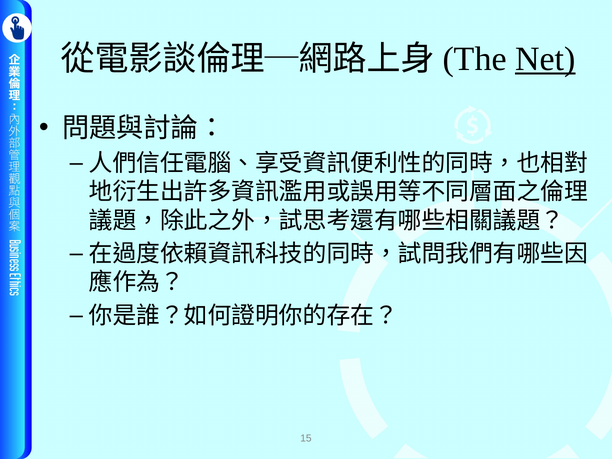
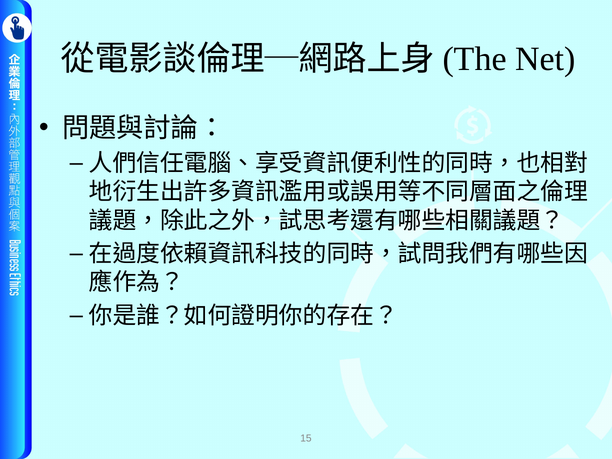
Net underline: present -> none (545, 59)
